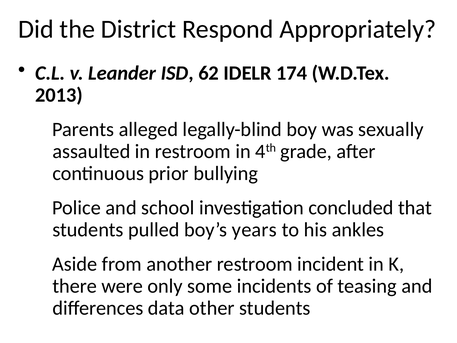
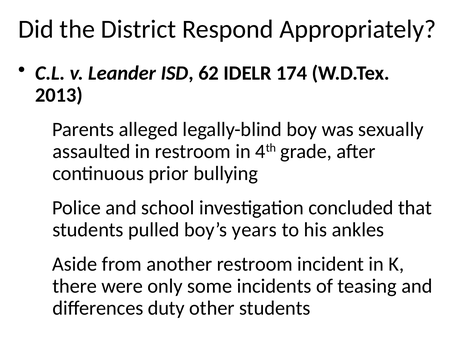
data: data -> duty (166, 308)
